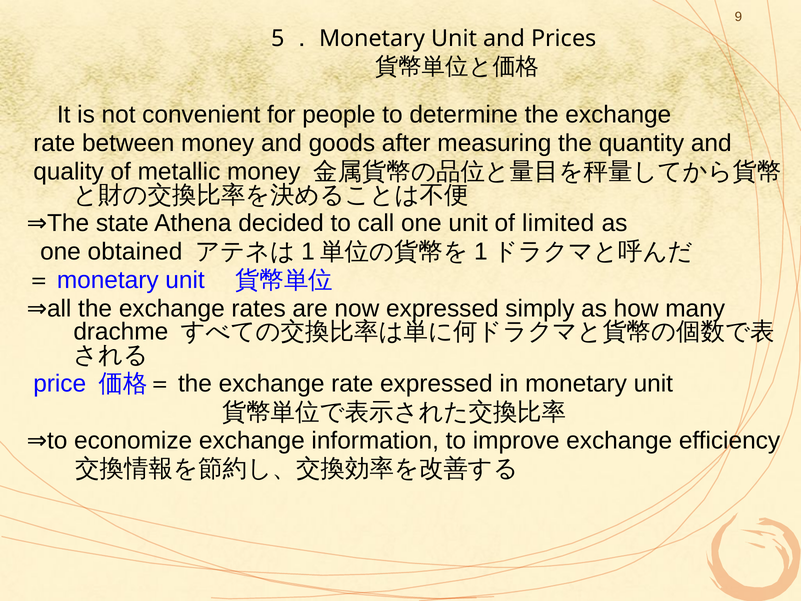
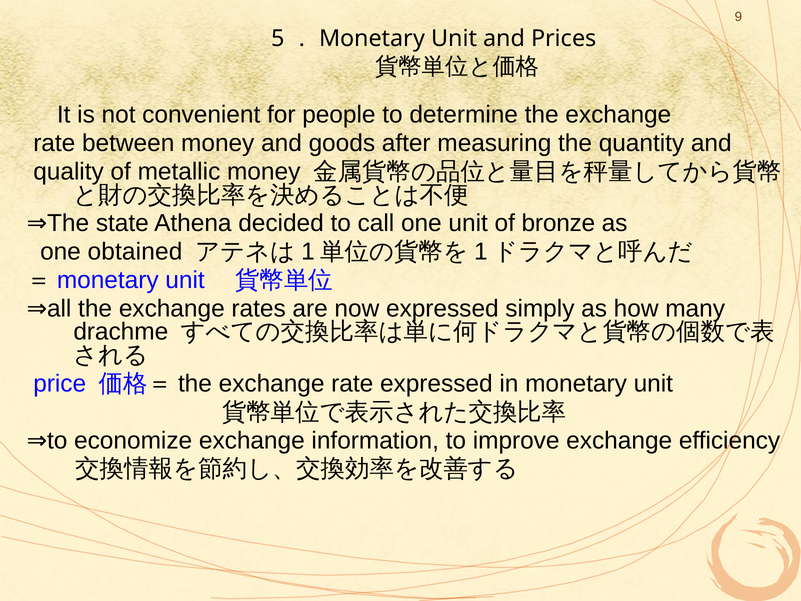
limited: limited -> bronze (558, 223)
